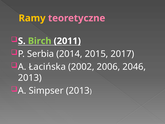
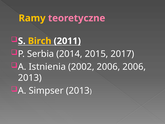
Birch colour: light green -> yellow (40, 41)
Łacińska: Łacińska -> Istnienia (47, 67)
2006 2046: 2046 -> 2006 (134, 67)
